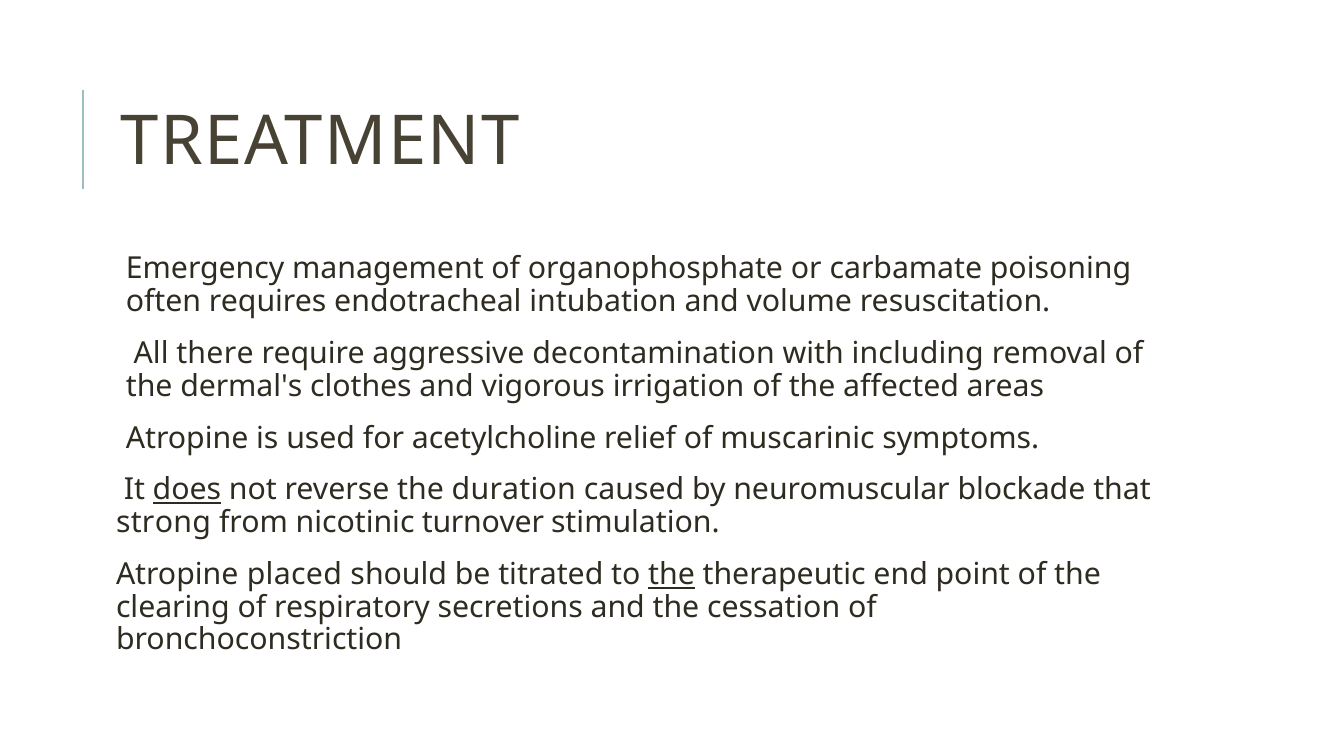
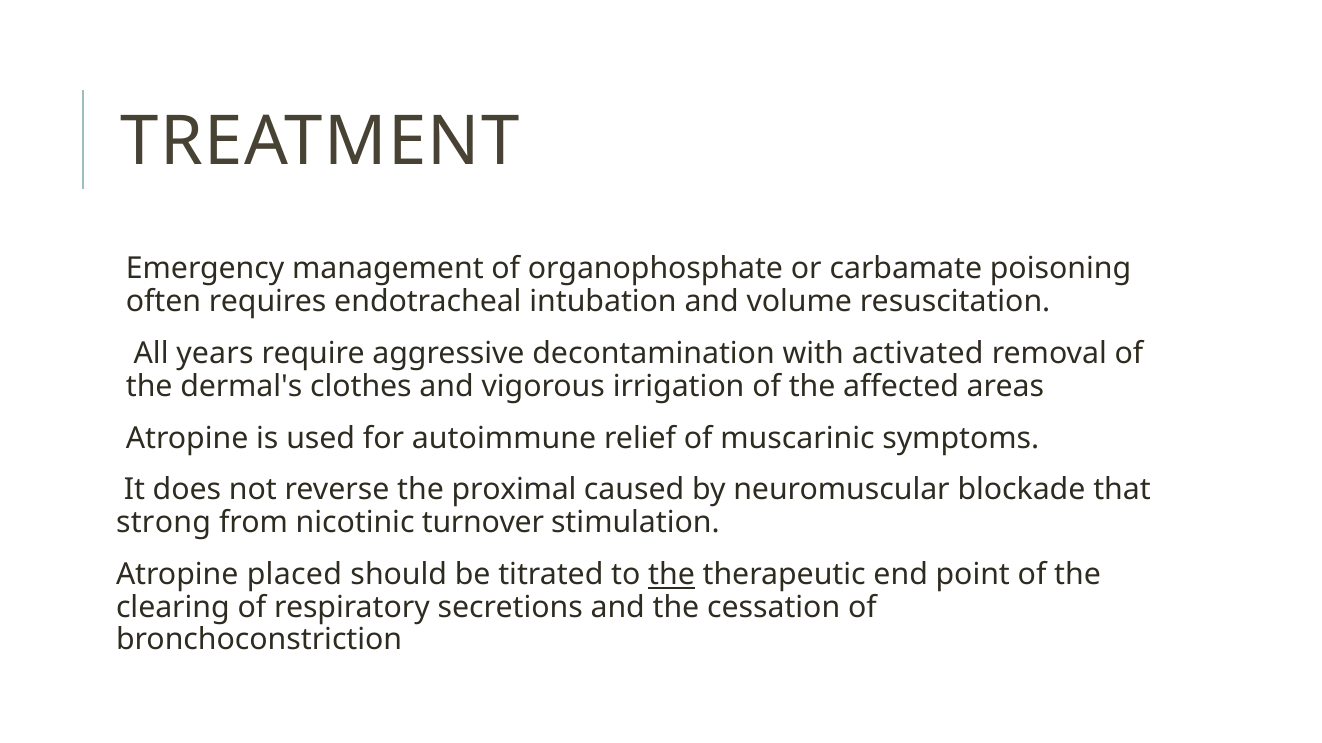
there: there -> years (215, 354)
including: including -> activated (918, 354)
acetylcholine: acetylcholine -> autoimmune (504, 438)
does underline: present -> none (187, 490)
duration: duration -> proximal (514, 490)
